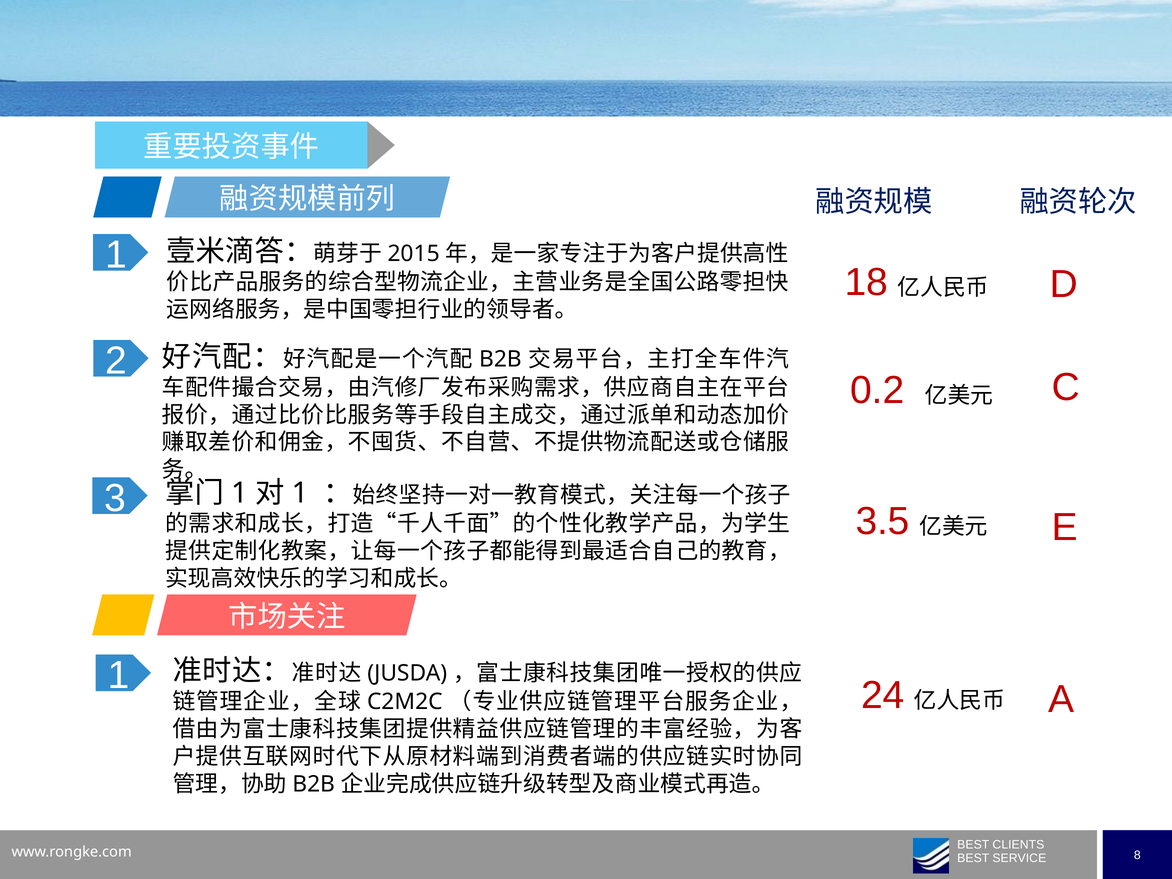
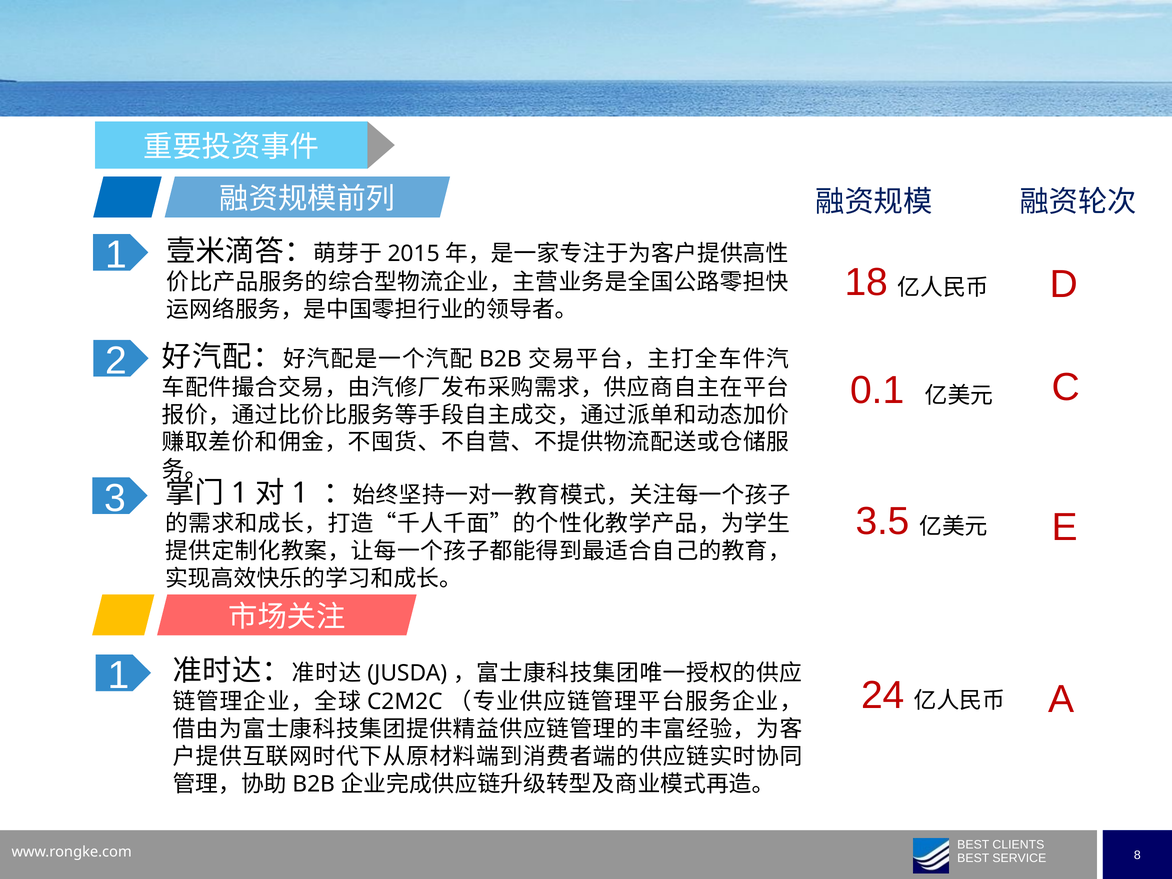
0.2: 0.2 -> 0.1 (877, 390)
